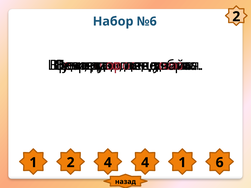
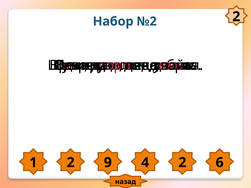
№6: №6 -> №2 (147, 21)
2 4: 4 -> 9 (108, 163)
4 1: 1 -> 2 (182, 163)
